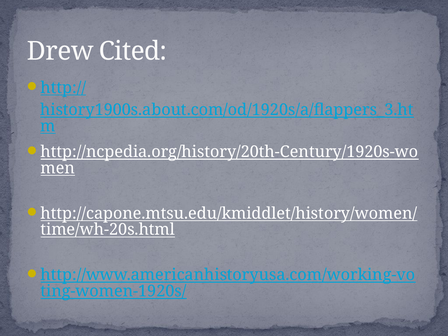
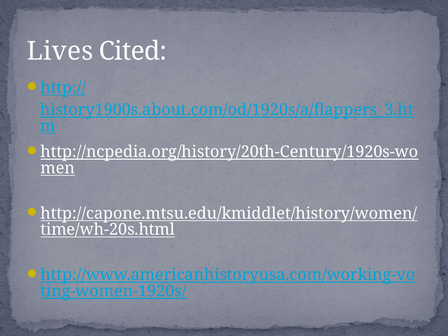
Drew: Drew -> Lives (60, 51)
